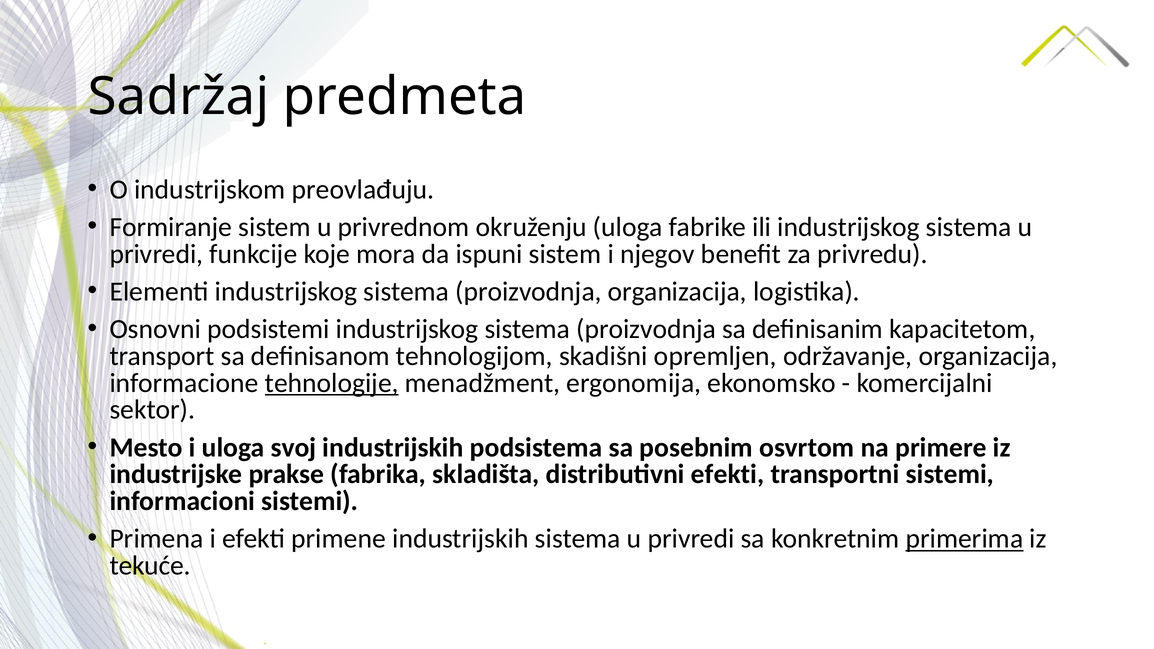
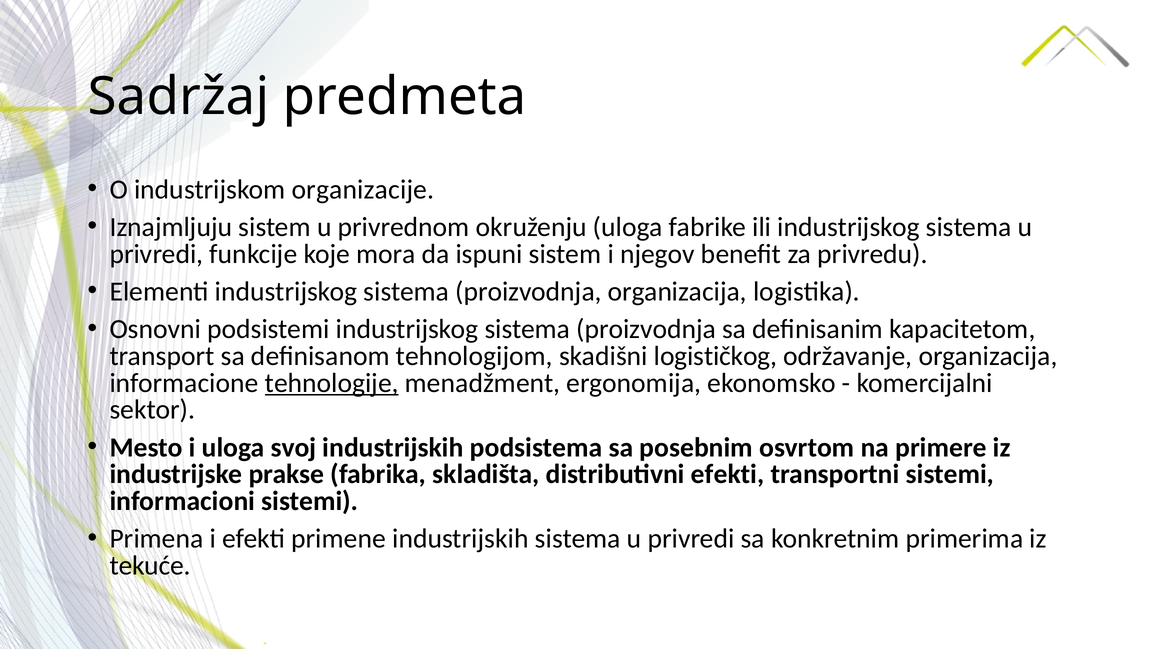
preovlađuju: preovlađuju -> organizacije (363, 190)
Formiranje: Formiranje -> Iznajmljuju (171, 227)
opremljen: opremljen -> logističkog (716, 356)
primerima underline: present -> none (964, 539)
